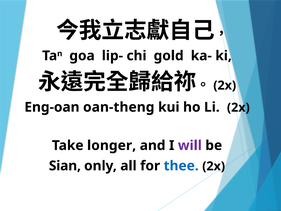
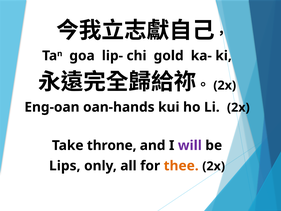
oan-theng: oan-theng -> oan-hands (119, 107)
longer: longer -> throne (112, 145)
Sian: Sian -> Lips (65, 166)
thee colour: blue -> orange (181, 166)
